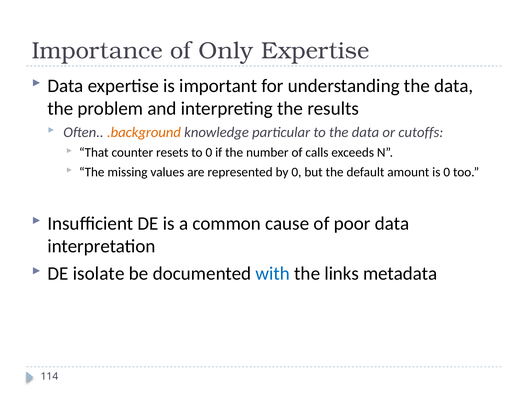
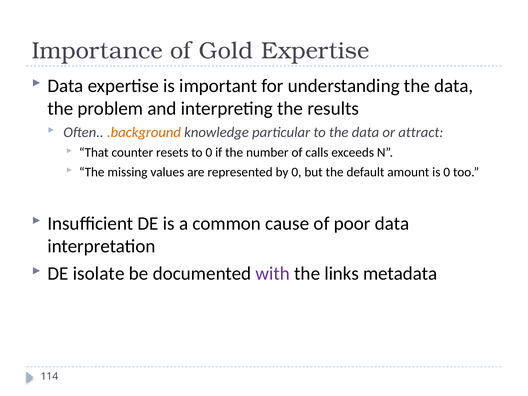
Only: Only -> Gold (226, 51)
cutoffs: cutoffs -> attract (421, 132)
with colour: blue -> purple (273, 274)
